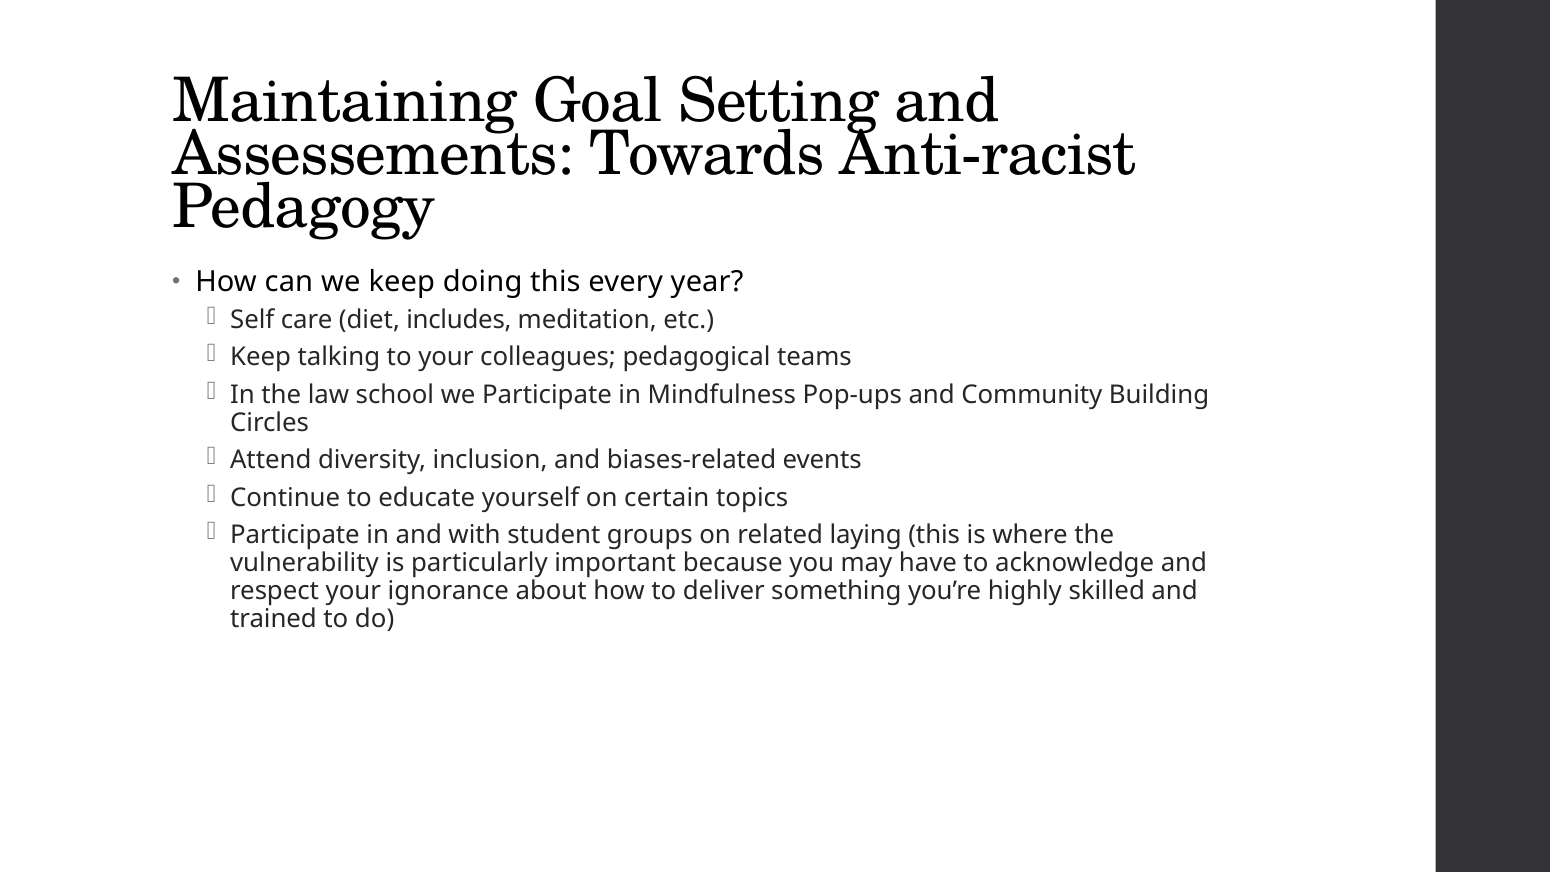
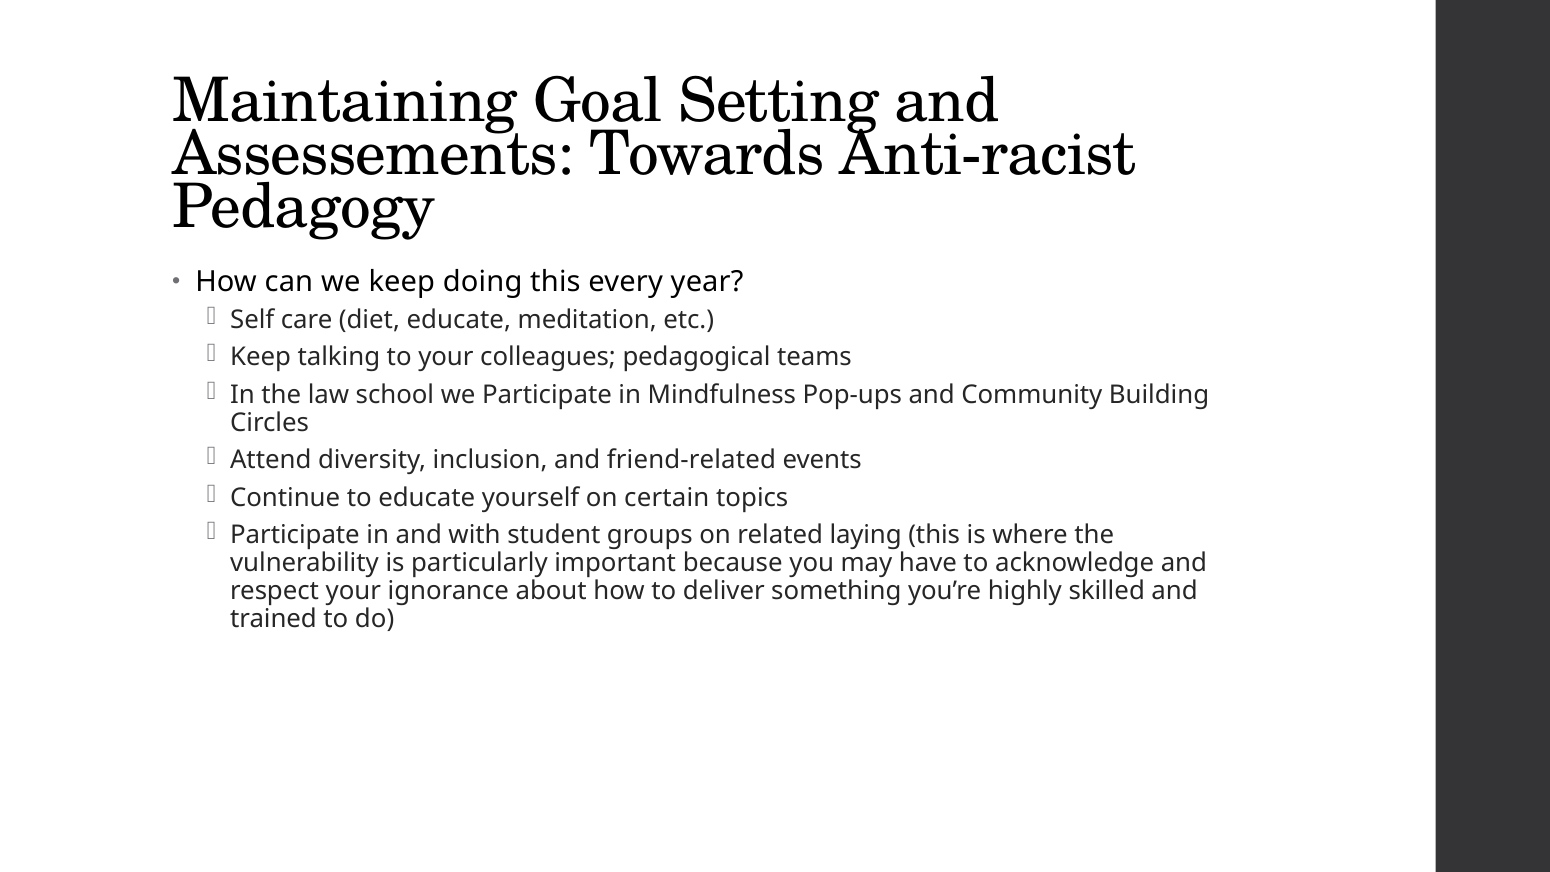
diet includes: includes -> educate (459, 320)
biases-related: biases-related -> friend-related (691, 460)
